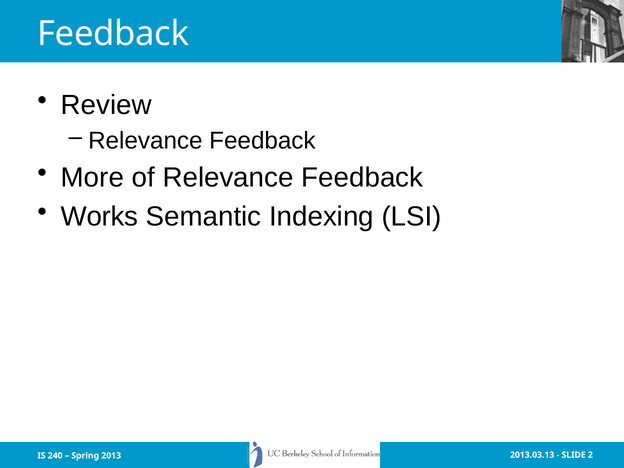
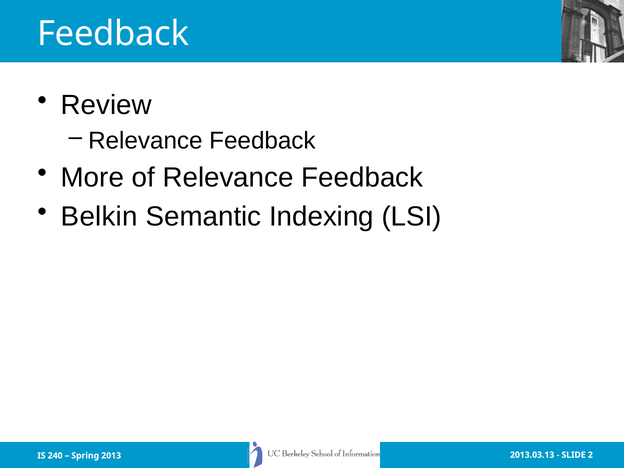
Works: Works -> Belkin (99, 217)
